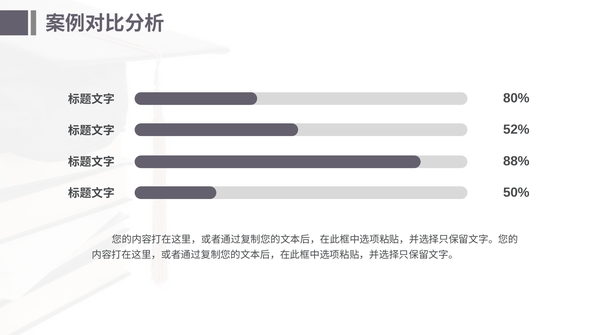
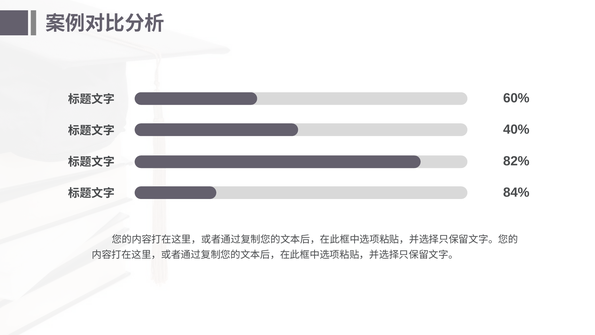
80%: 80% -> 60% (516, 98)
52%: 52% -> 40% (516, 129)
88%: 88% -> 82% (516, 161)
50%: 50% -> 84% (516, 192)
